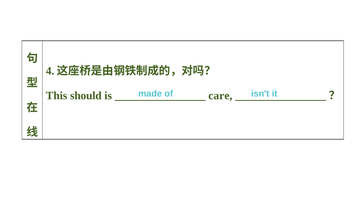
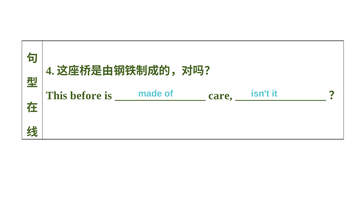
should: should -> before (86, 96)
